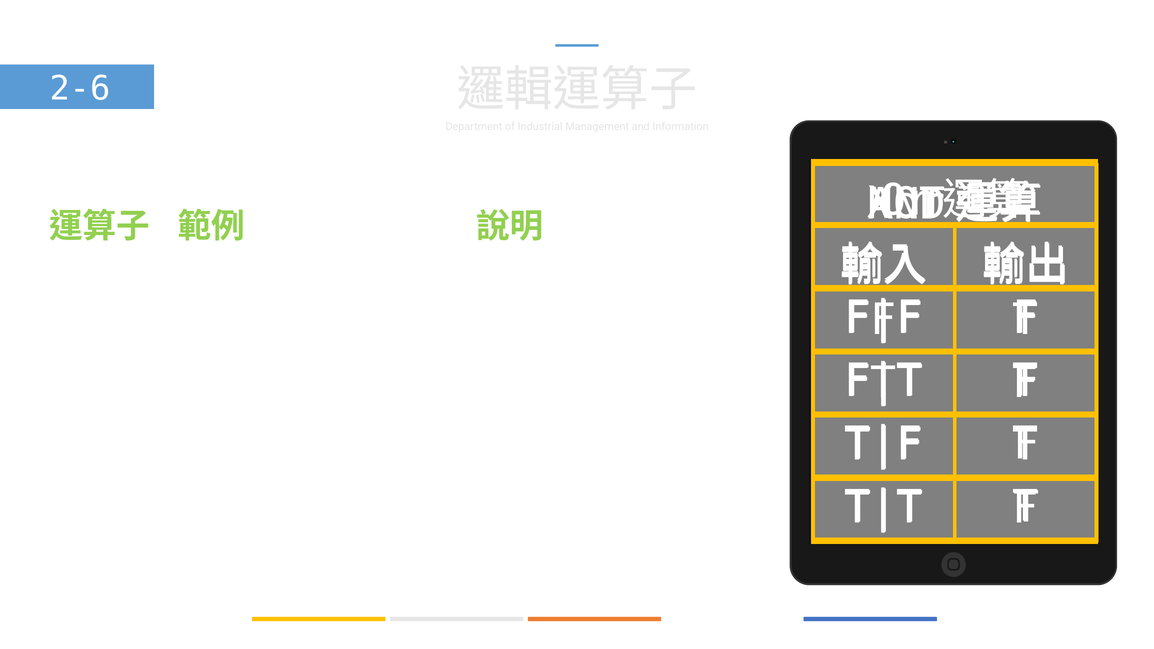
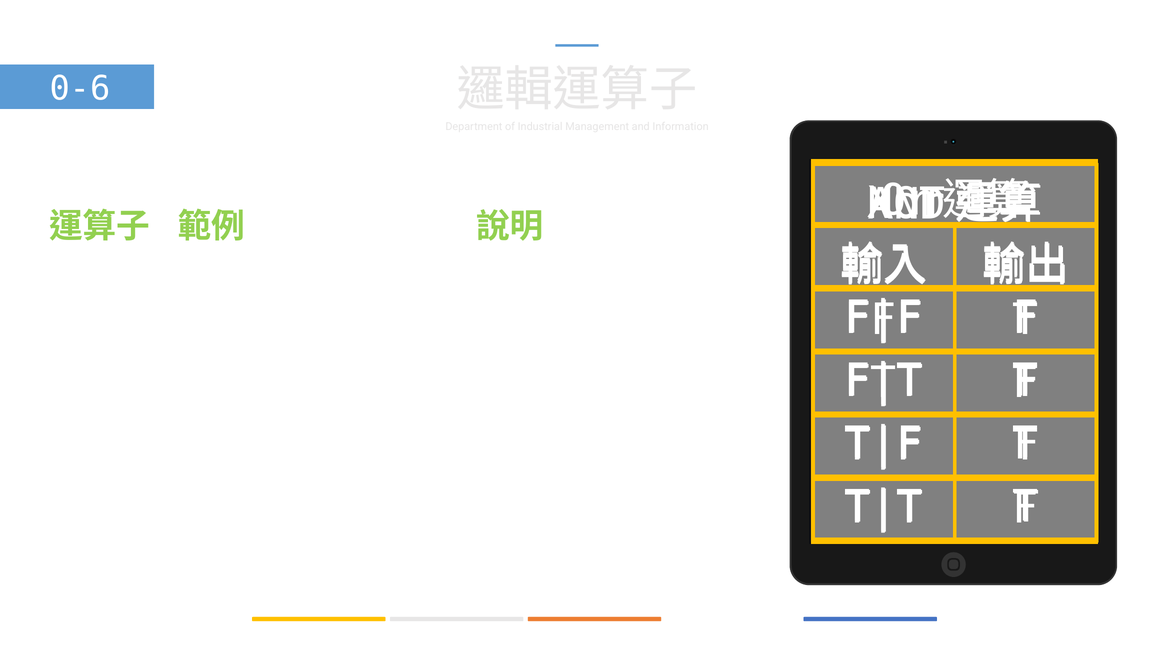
2-6: 2-6 -> 0-6 (80, 89)
